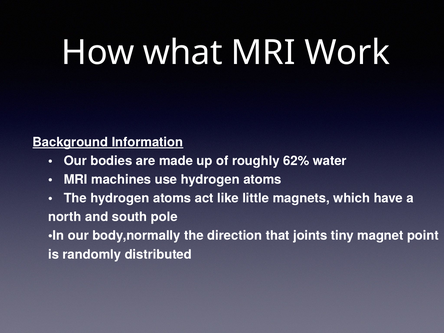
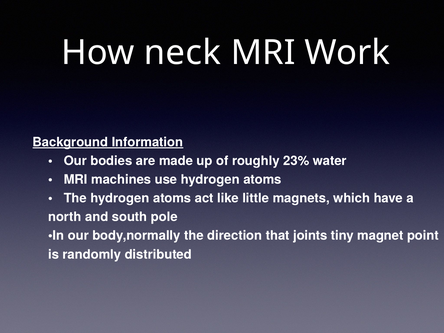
what: what -> neck (182, 53)
62%: 62% -> 23% (296, 161)
